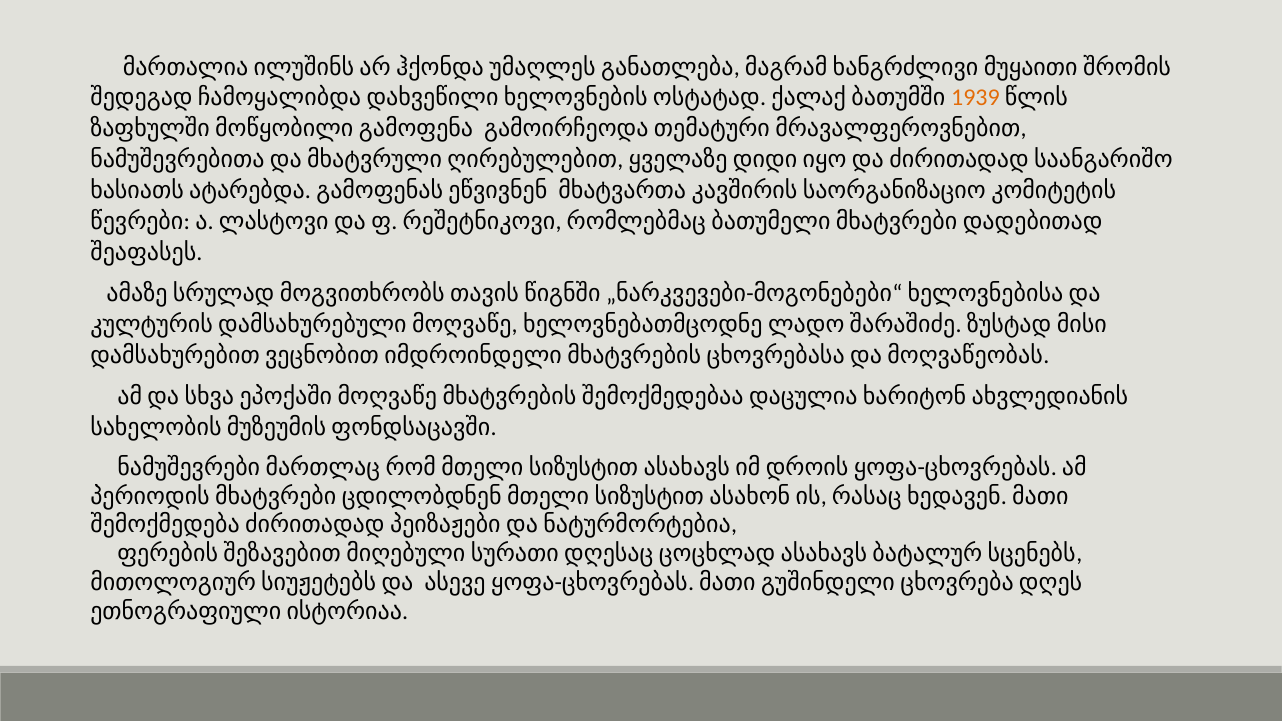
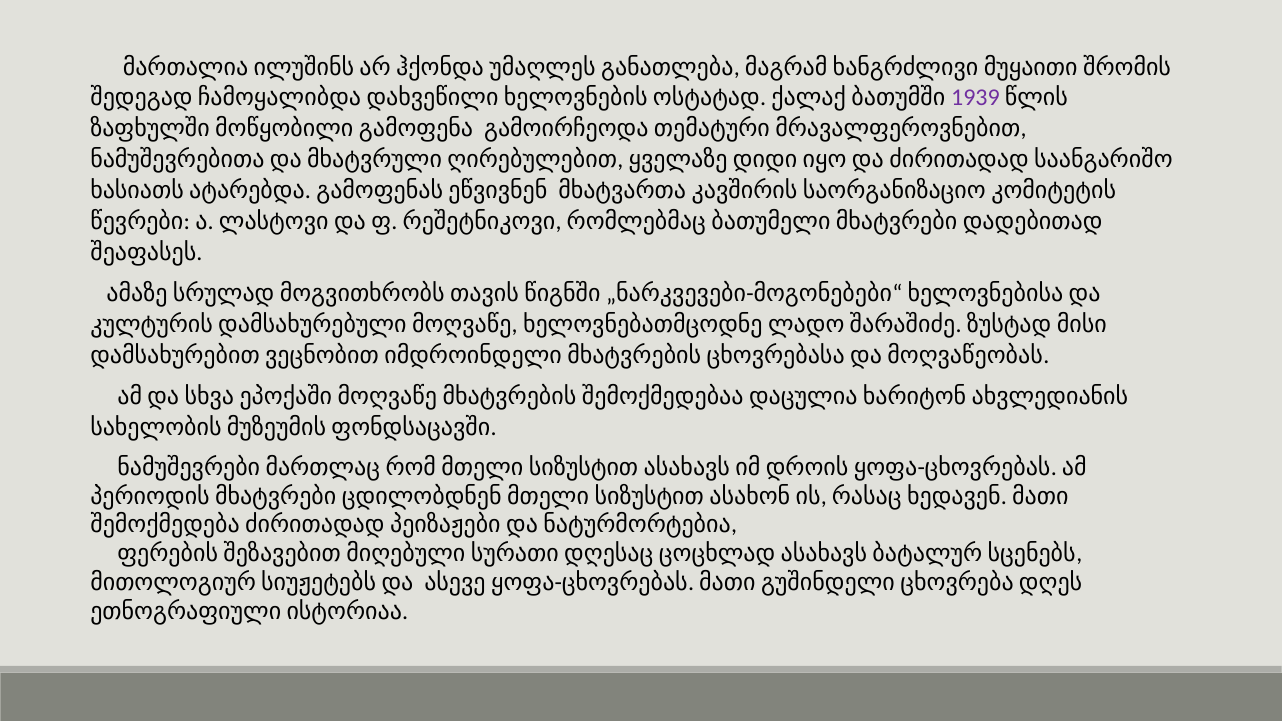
1939 colour: orange -> purple (975, 98)
